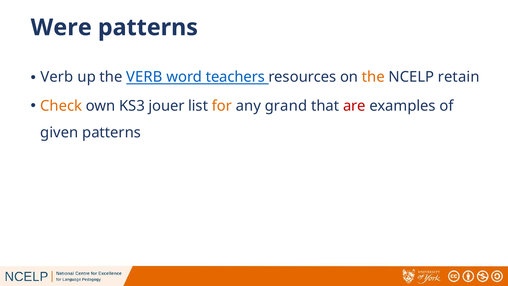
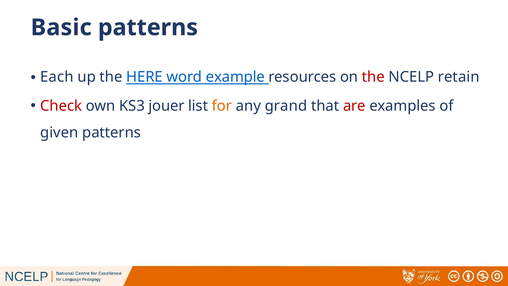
Were: Were -> Basic (61, 27)
Verb: Verb -> Each (57, 77)
the VERB: VERB -> HERE (145, 77)
teachers: teachers -> example (235, 77)
the colour: orange -> red (373, 77)
Check colour: orange -> red (61, 106)
